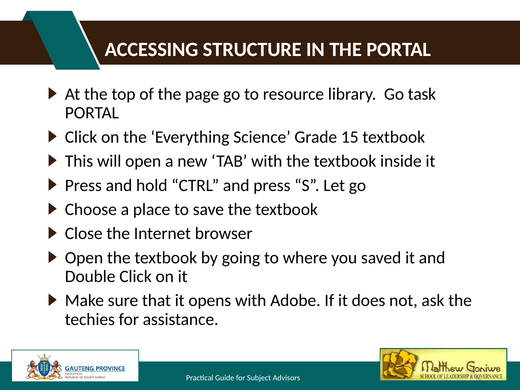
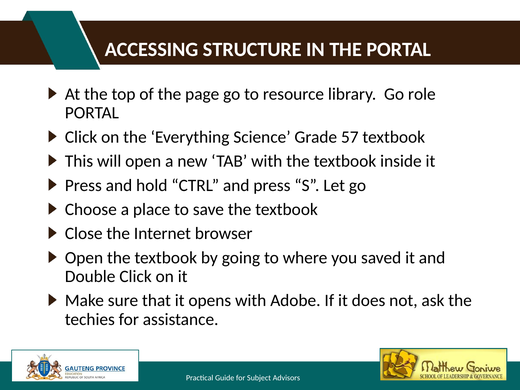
task: task -> role (422, 94)
15: 15 -> 57 (350, 137)
